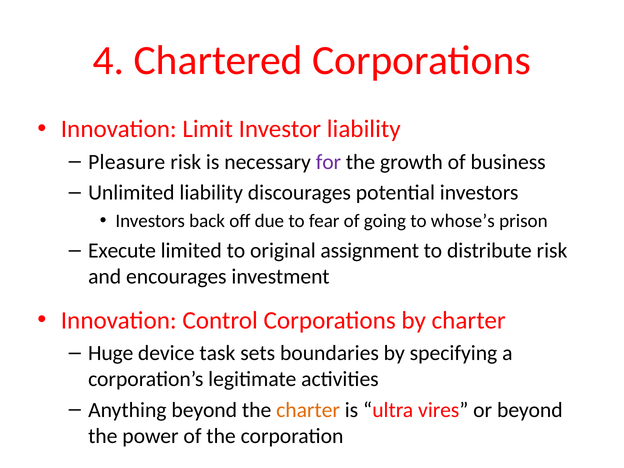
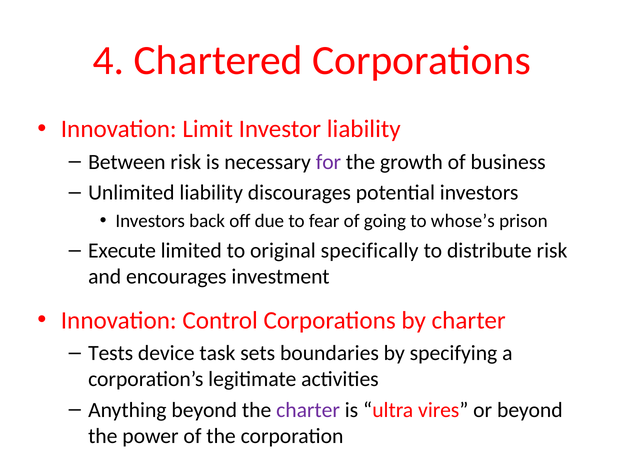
Pleasure: Pleasure -> Between (127, 162)
assignment: assignment -> specifically (370, 251)
Huge: Huge -> Tests (111, 353)
charter colour: orange -> purple (308, 410)
